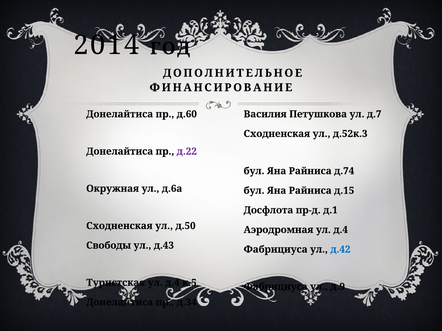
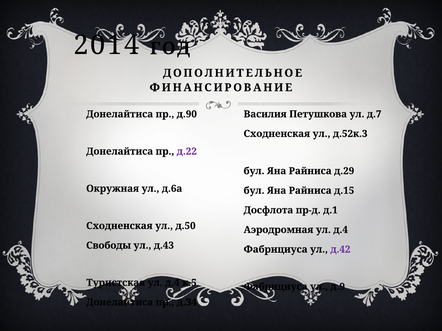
д.60: д.60 -> д.90 (187, 114)
д.74: д.74 -> д.29 (344, 171)
д.42 colour: blue -> purple (340, 250)
